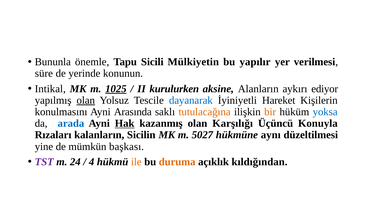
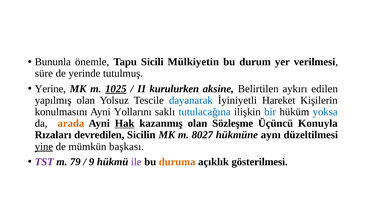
yapılır: yapılır -> durum (255, 62)
konunun: konunun -> tutulmuş (123, 73)
Intikal: Intikal -> Yerine (50, 89)
Alanların: Alanların -> Belirtilen (258, 89)
ediyor: ediyor -> edilen (325, 89)
olan underline: present -> none (86, 100)
Arasında: Arasında -> Yollarını (133, 112)
tutulacağına colour: orange -> blue (205, 112)
bir colour: orange -> blue (270, 112)
arada colour: blue -> orange (71, 123)
Karşılığı: Karşılığı -> Sözleşme (233, 123)
kalanların: kalanların -> devredilen (99, 135)
5027: 5027 -> 8027 (202, 135)
yine underline: none -> present (44, 146)
24: 24 -> 79 (75, 162)
4: 4 -> 9 (92, 162)
ile colour: orange -> purple (136, 162)
kıldığından: kıldığından -> gösterilmesi (260, 162)
